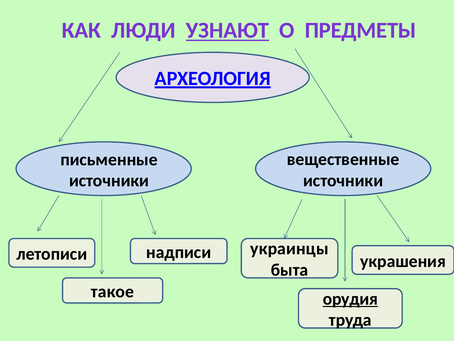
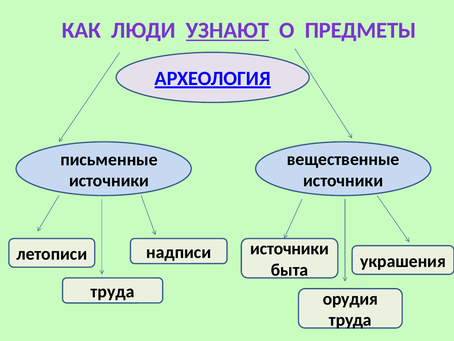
надписи украинцы: украинцы -> источники (290, 248)
такое: такое -> труда (113, 291)
орудия underline: present -> none (350, 298)
